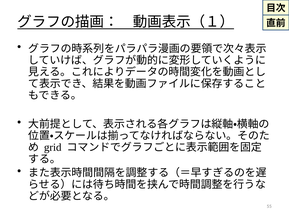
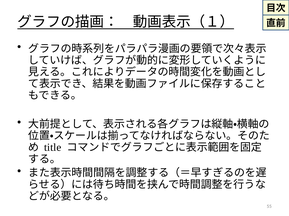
grid: grid -> title (53, 148)
